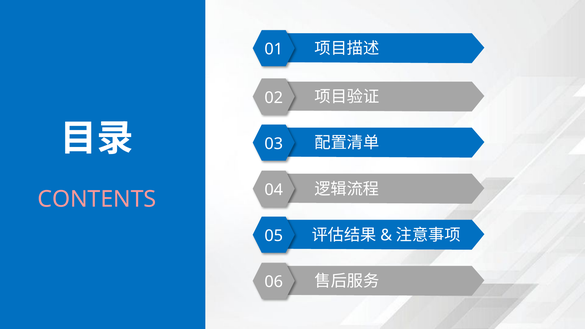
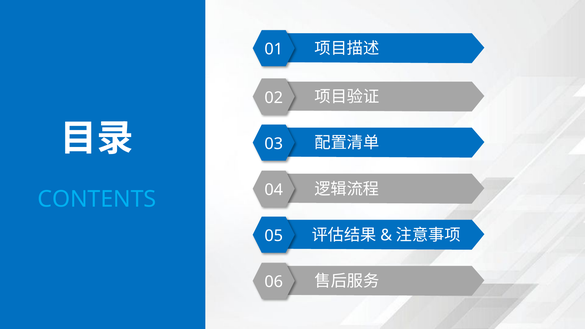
CONTENTS colour: pink -> light blue (97, 199)
